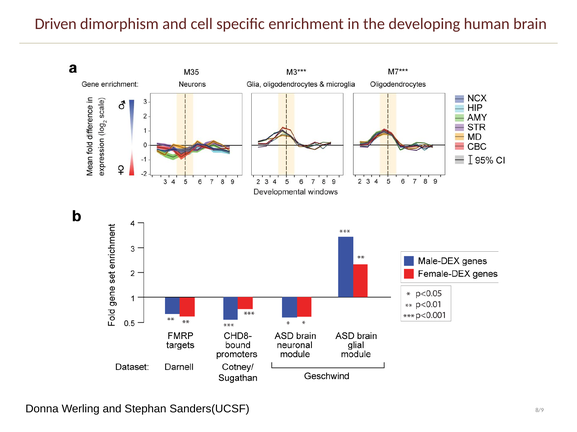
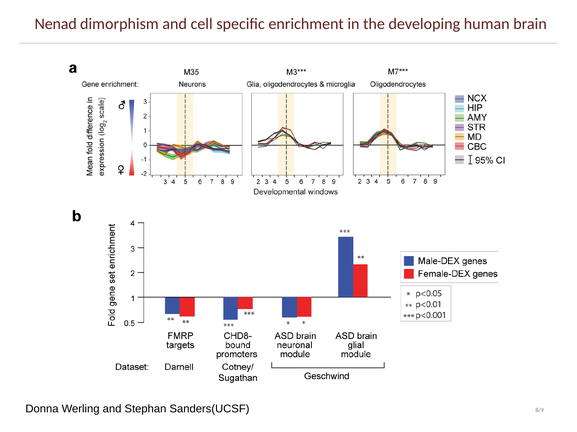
Driven: Driven -> Nenad (56, 24)
